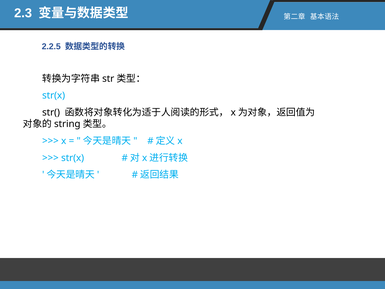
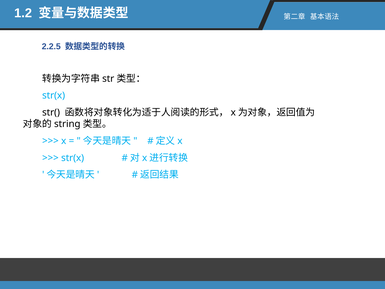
2.3: 2.3 -> 1.2 (23, 13)
